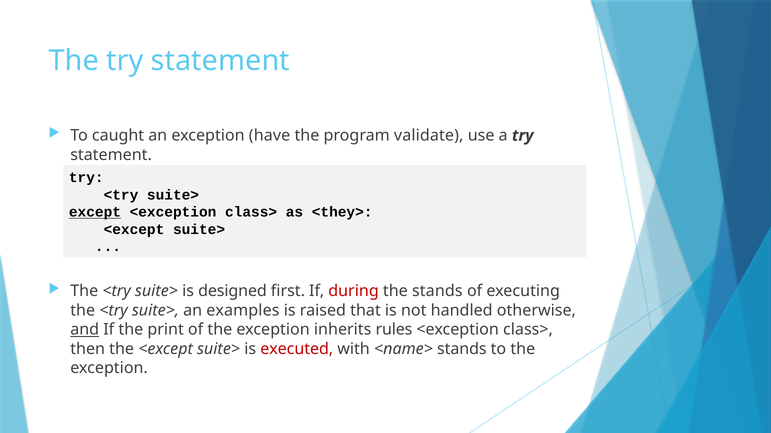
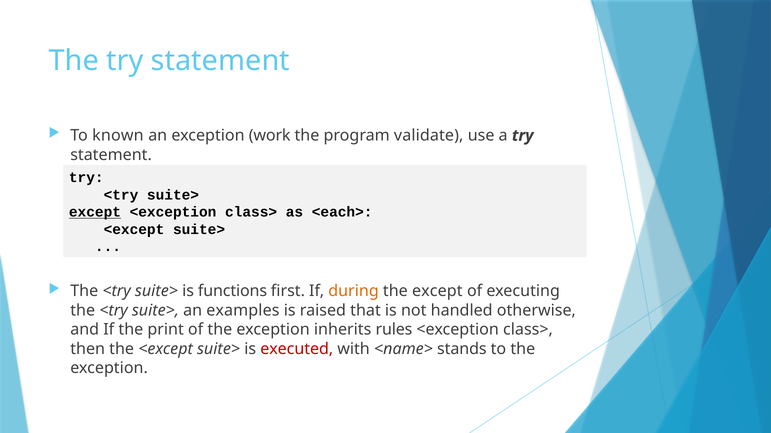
caught: caught -> known (118, 136)
have: have -> work (270, 136)
<they>: <they> -> <each> (342, 212)
designed: designed -> functions (233, 292)
during colour: red -> orange (354, 292)
the stands: stands -> except (437, 292)
and underline: present -> none (85, 330)
